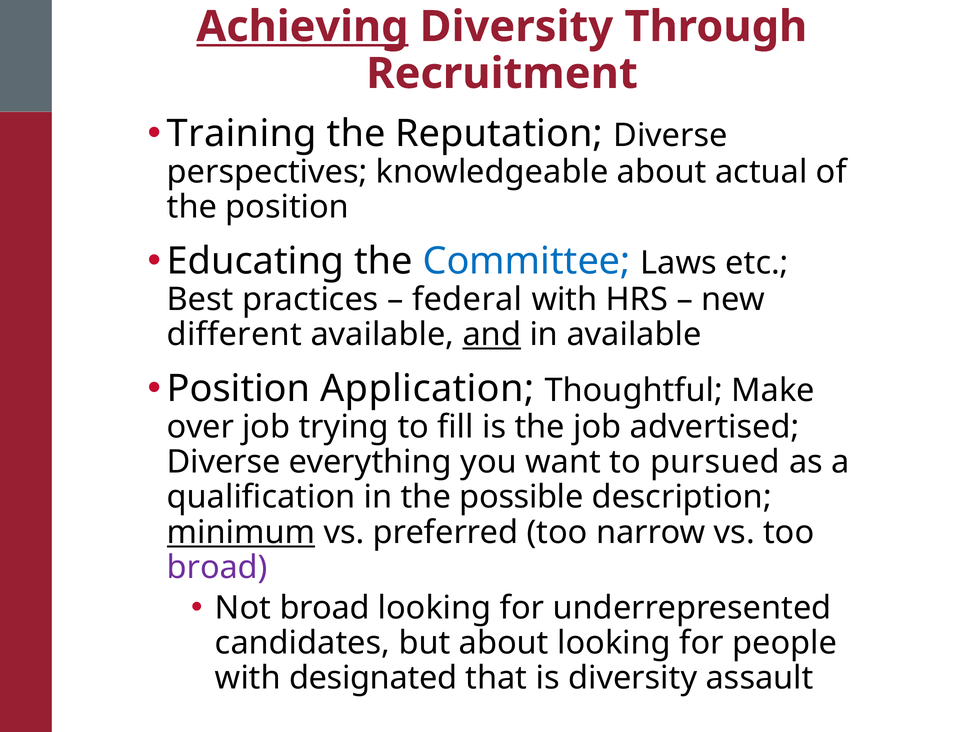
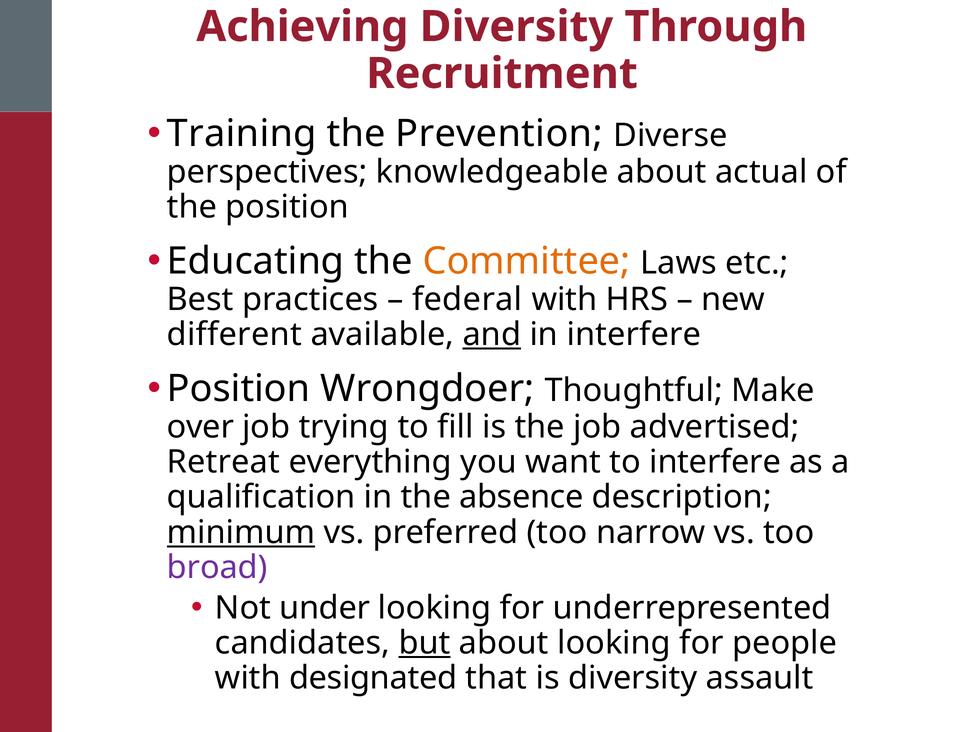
Achieving underline: present -> none (302, 27)
Reputation: Reputation -> Prevention (499, 134)
Committee colour: blue -> orange (527, 262)
in available: available -> interfere (634, 335)
Application: Application -> Wrongdoer (427, 389)
Diverse: Diverse -> Retreat (223, 463)
to pursued: pursued -> interfere (715, 463)
possible: possible -> absence (521, 498)
Not broad: broad -> under (325, 609)
but underline: none -> present (424, 644)
